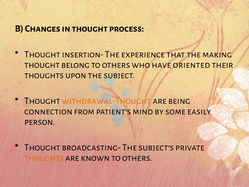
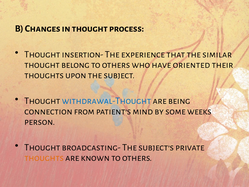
making: making -> similar (217, 54)
withdrawal-Thought colour: orange -> blue (106, 101)
easily: easily -> weeks (199, 111)
